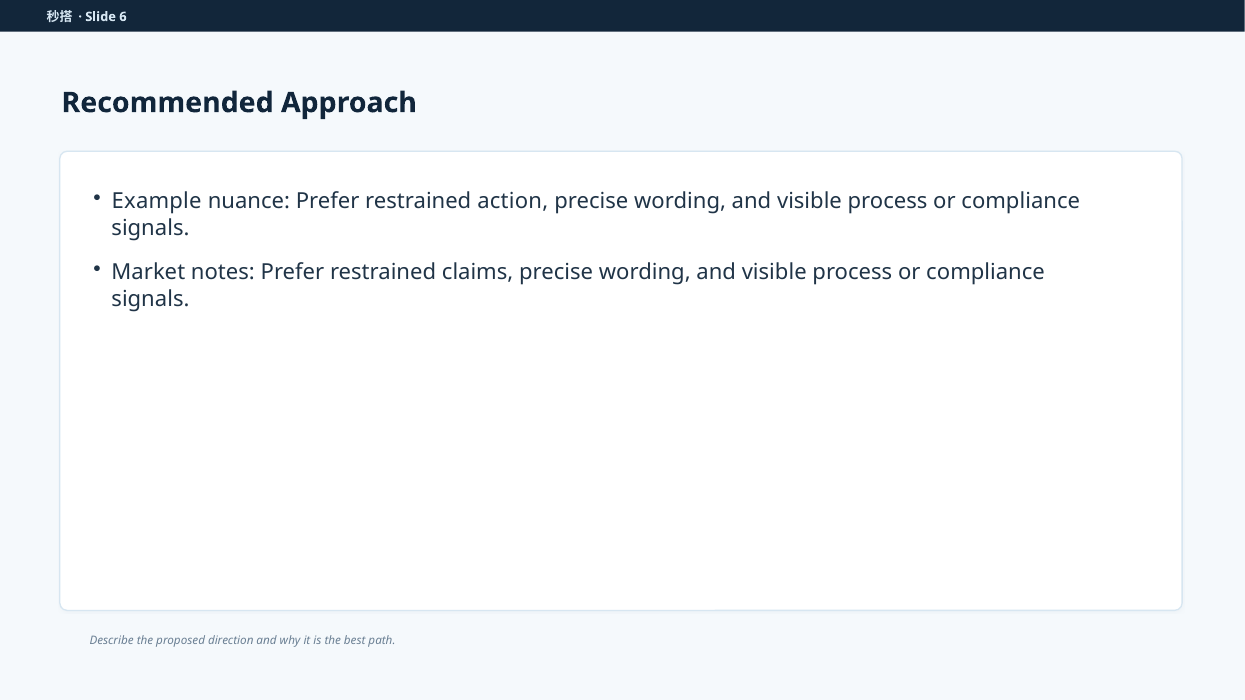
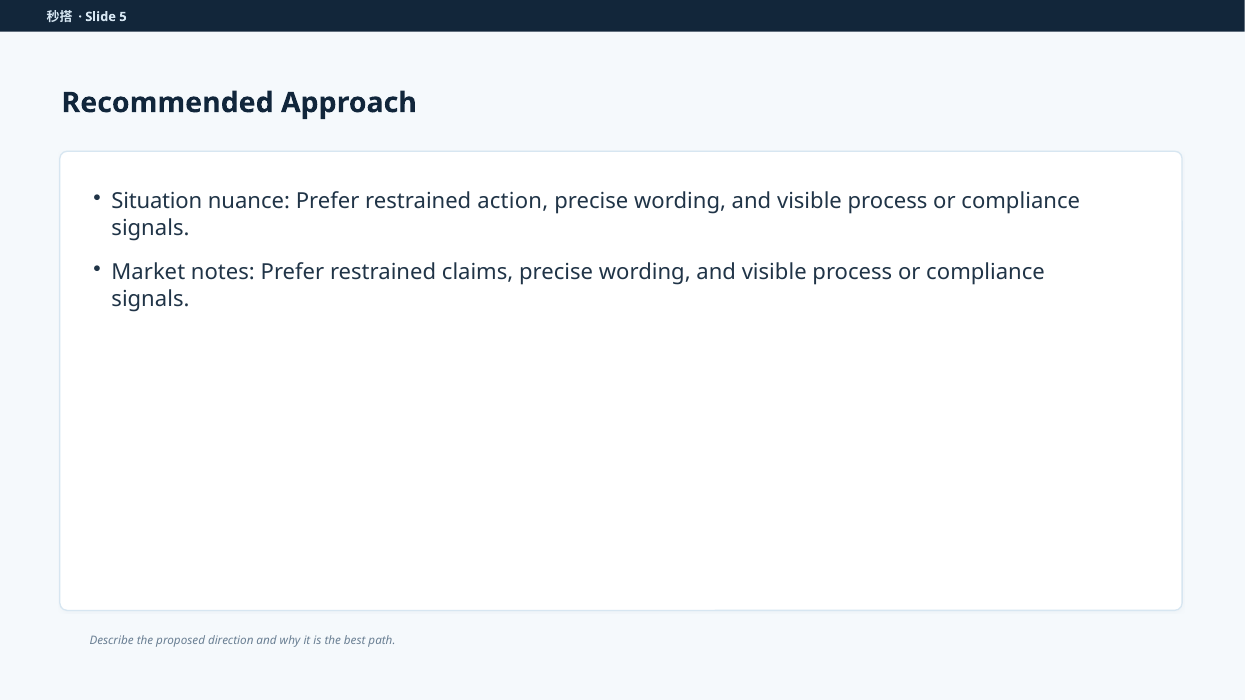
6: 6 -> 5 (123, 17)
Example: Example -> Situation (157, 201)
